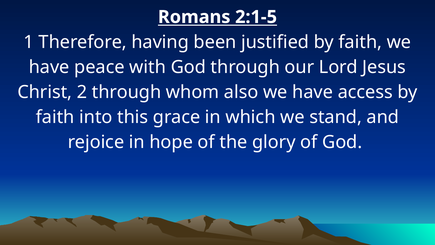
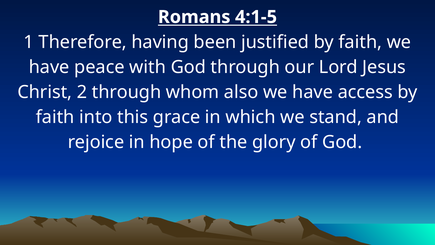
2:1-5: 2:1-5 -> 4:1-5 (256, 17)
